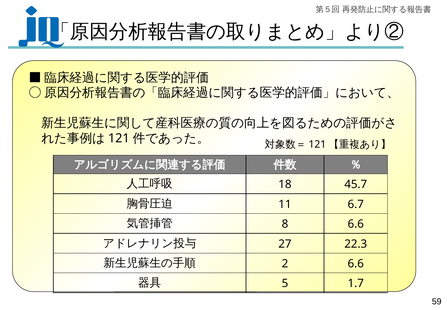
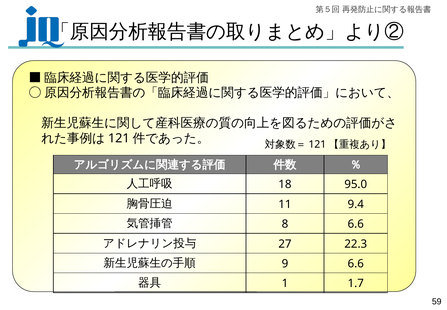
45.7: 45.7 -> 95.0 (356, 184)
6.7: 6.7 -> 9.4 (356, 204)
2: 2 -> 9 (285, 263)
5: 5 -> 1 (285, 283)
